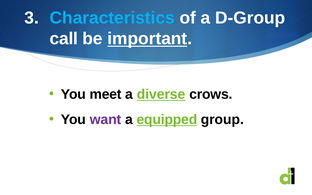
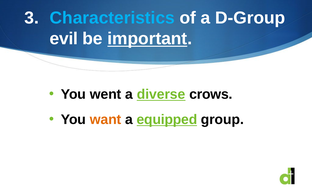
call: call -> evil (64, 39)
meet: meet -> went (106, 94)
want colour: purple -> orange (106, 120)
